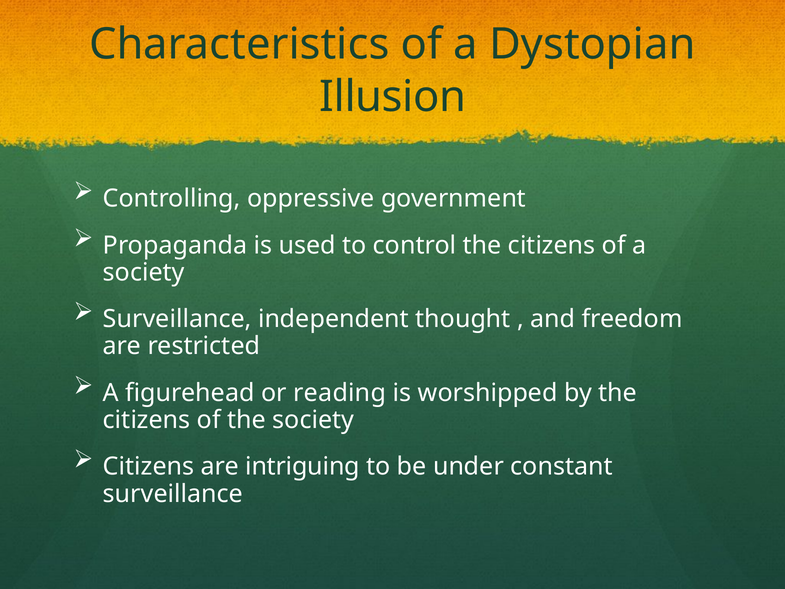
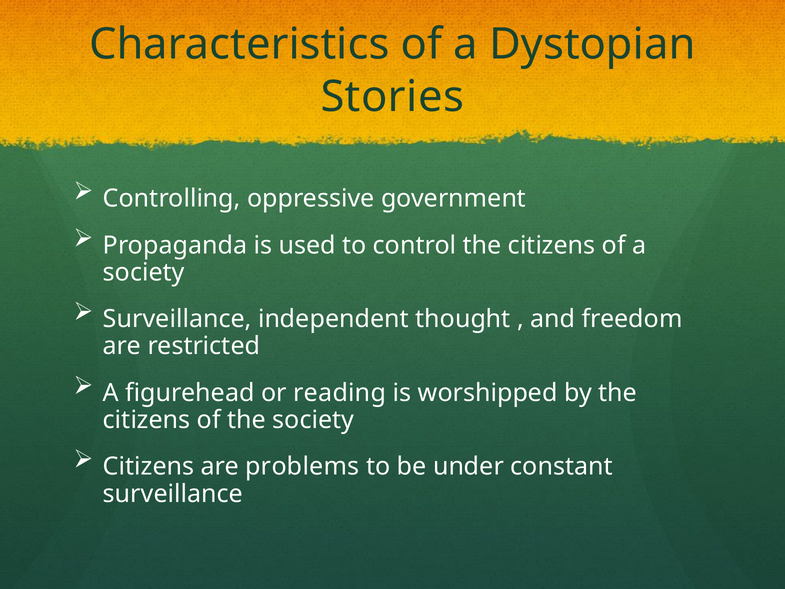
Illusion: Illusion -> Stories (392, 97)
intriguing: intriguing -> problems (302, 466)
